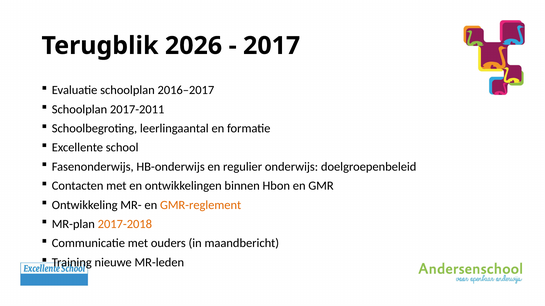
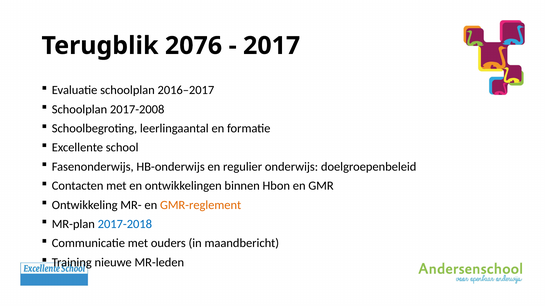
2026: 2026 -> 2076 (194, 46)
2017-2011: 2017-2011 -> 2017-2008 (137, 109)
2017-2018 colour: orange -> blue (125, 224)
